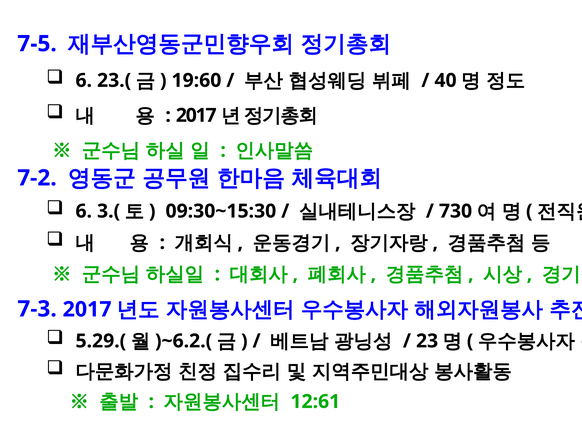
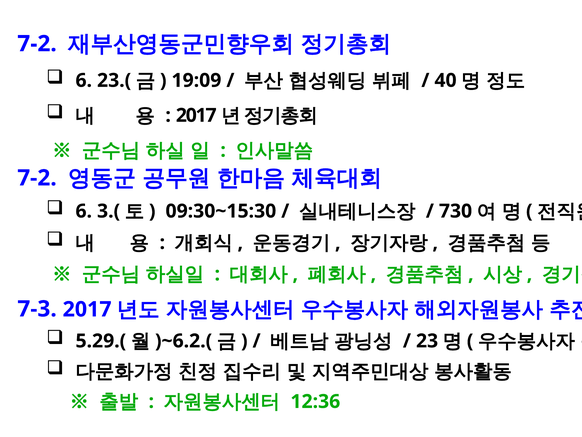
7-5: 7-5 -> 7-2 (37, 44)
19:60: 19:60 -> 19:09 (196, 80)
12:61: 12:61 -> 12:36 (315, 401)
